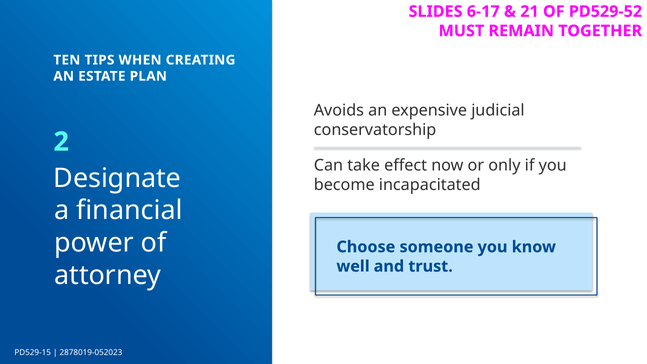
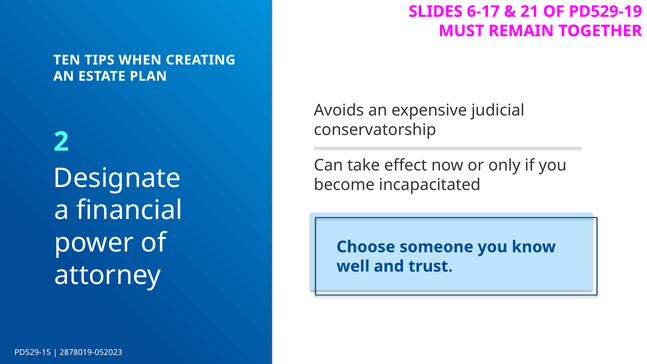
PD529-52: PD529-52 -> PD529-19 (605, 11)
